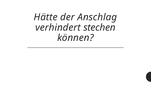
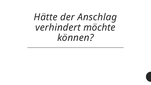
stechen: stechen -> möchte (99, 27)
